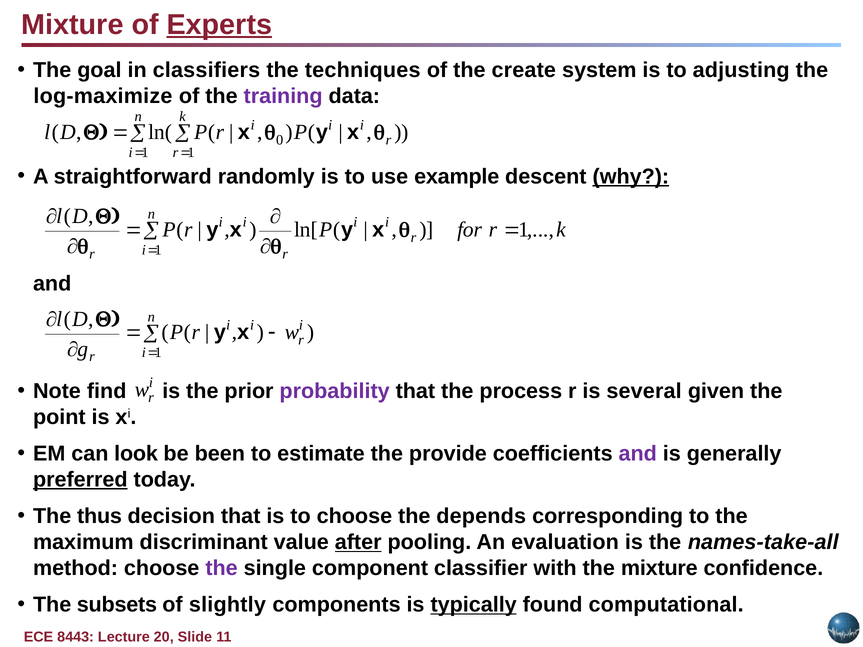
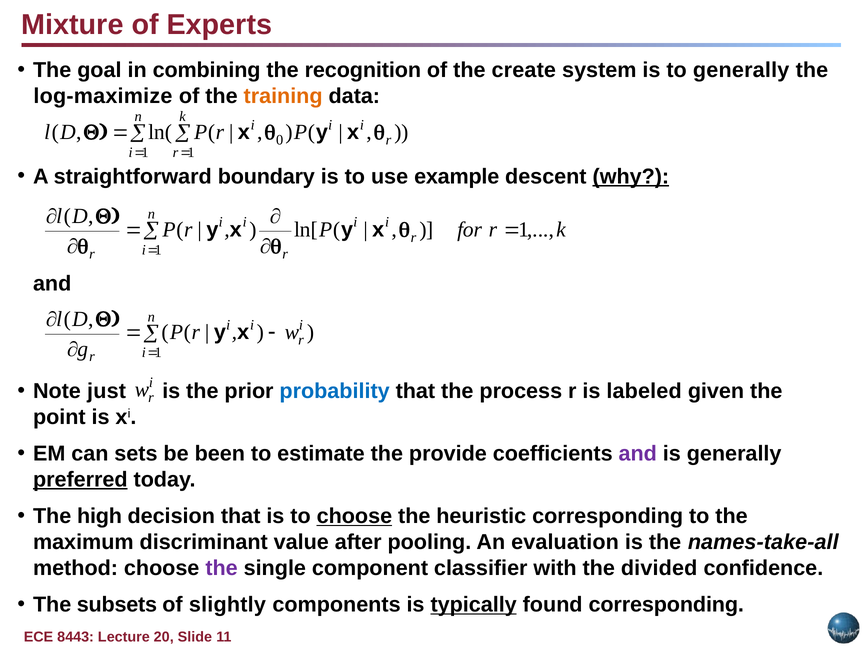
Experts underline: present -> none (219, 25)
classifiers: classifiers -> combining (207, 70)
techniques: techniques -> recognition (363, 70)
to adjusting: adjusting -> generally (741, 70)
training colour: purple -> orange (283, 96)
randomly: randomly -> boundary (266, 177)
find: find -> just (107, 391)
probability colour: purple -> blue (335, 391)
several: several -> labeled (644, 391)
look: look -> sets (136, 454)
thus: thus -> high (100, 516)
choose underline: none -> present (354, 516)
depends: depends -> heuristic (481, 516)
after underline: present -> none (358, 542)
the mixture: mixture -> divided (659, 568)
found computational: computational -> corresponding (666, 605)
